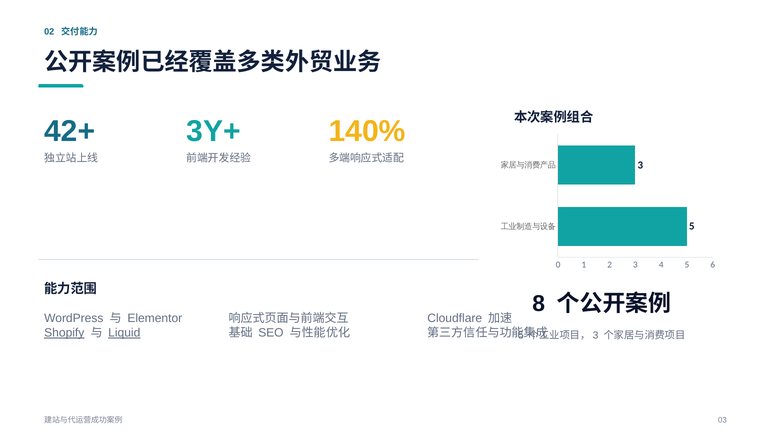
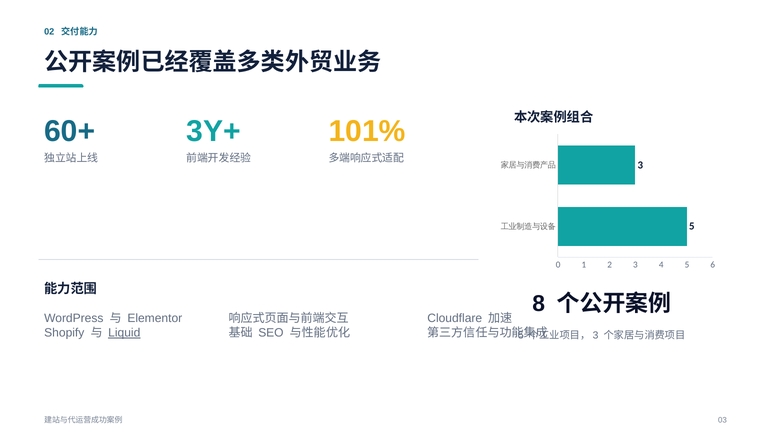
42+: 42+ -> 60+ (70, 131)
140%: 140% -> 101% (367, 131)
Shopify underline: present -> none (64, 333)
